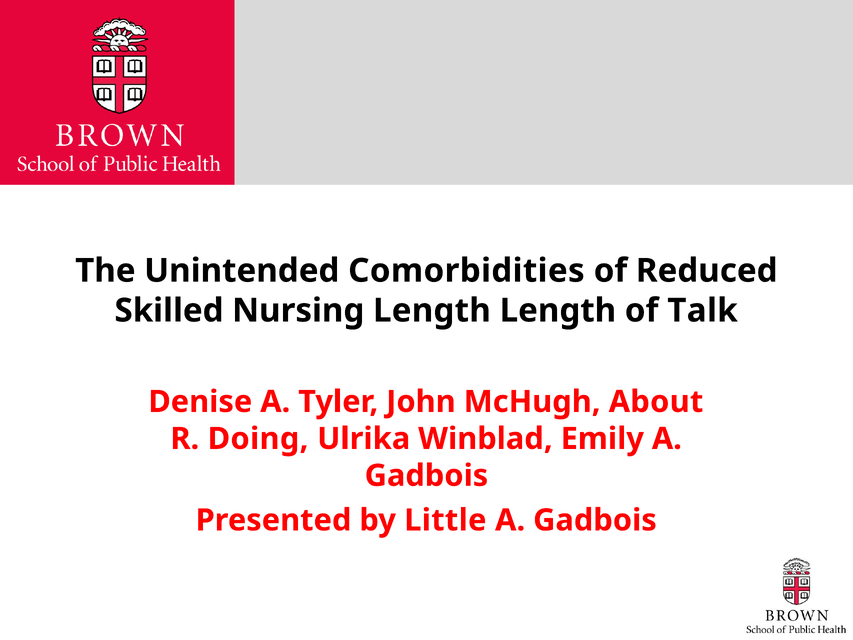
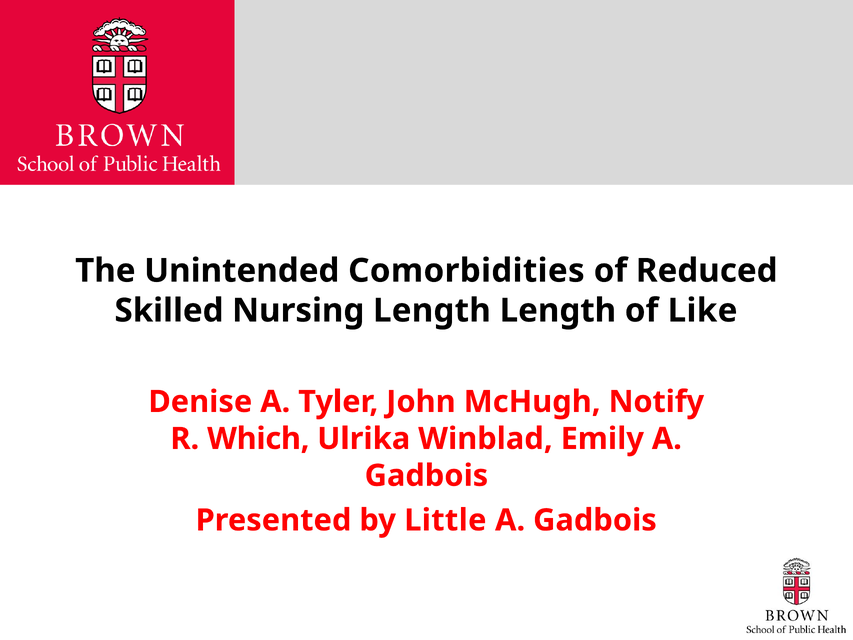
Talk: Talk -> Like (702, 310)
About: About -> Notify (656, 402)
Doing: Doing -> Which (258, 439)
